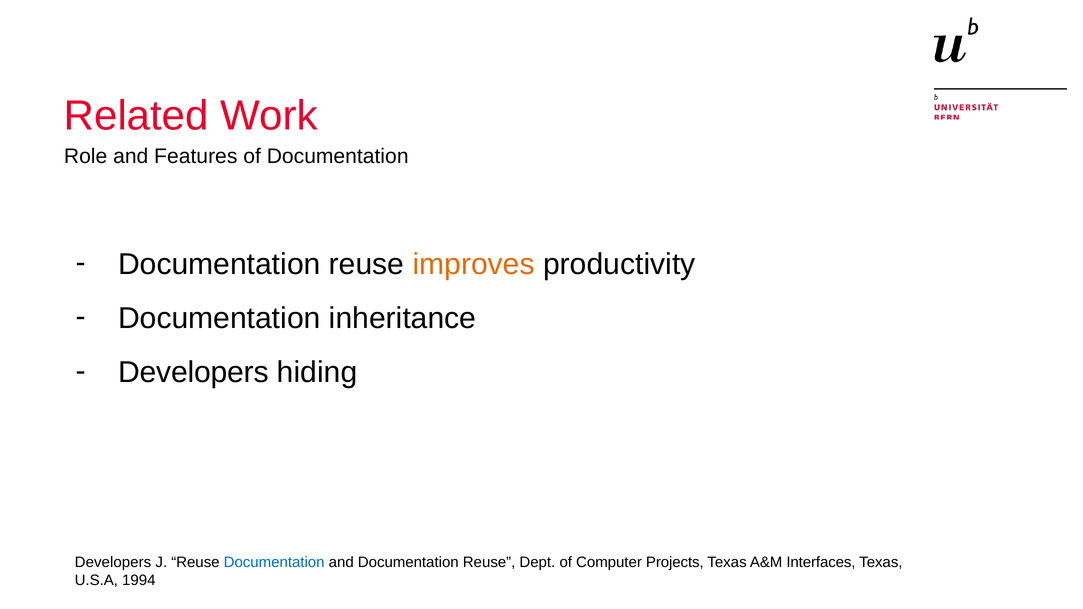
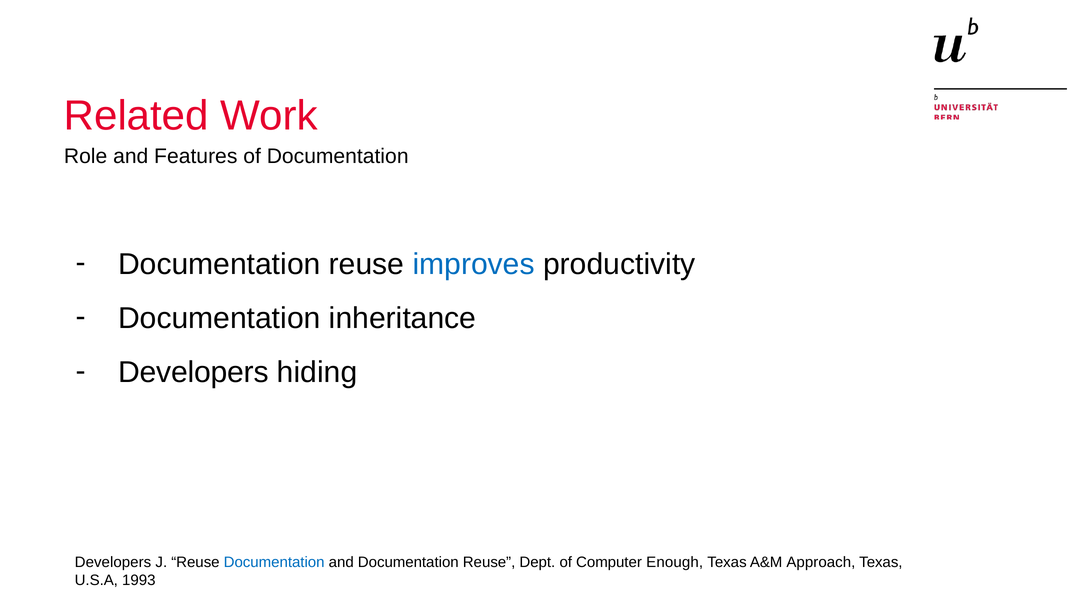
improves colour: orange -> blue (474, 264)
Projects: Projects -> Enough (675, 562)
Interfaces: Interfaces -> Approach (821, 562)
1994: 1994 -> 1993 (139, 580)
